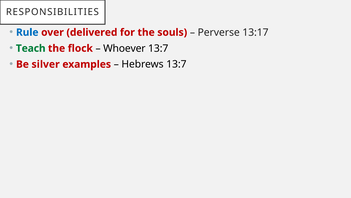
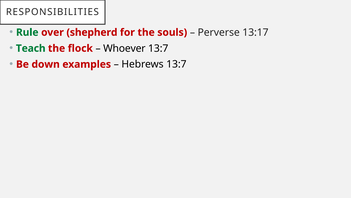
Rule colour: blue -> green (27, 32)
delivered: delivered -> shepherd (92, 32)
silver: silver -> down (46, 64)
